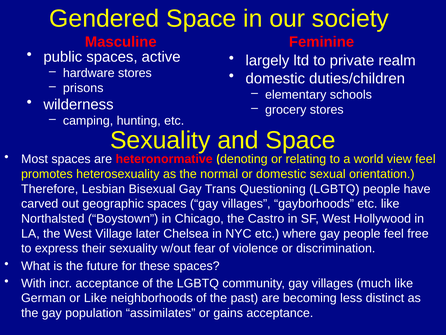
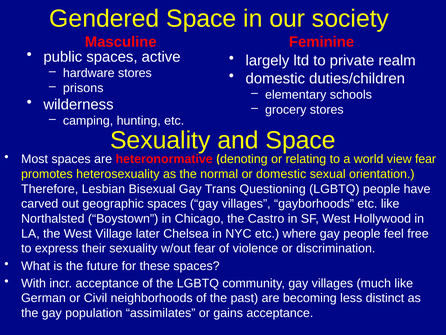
view feel: feel -> fear (426, 159)
or Like: Like -> Civil (96, 298)
